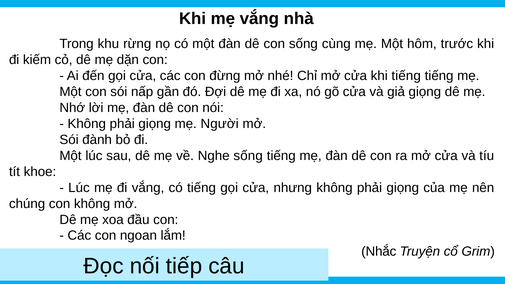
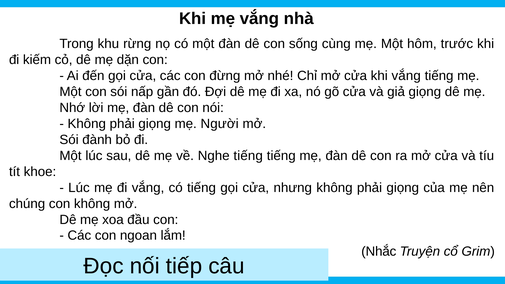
khi tiếng: tiếng -> vắng (406, 76)
Nghe sống: sống -> tiếng (248, 156)
